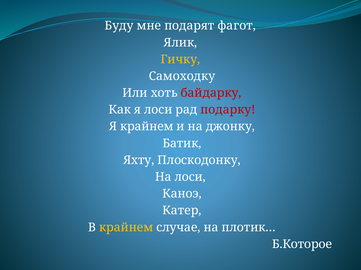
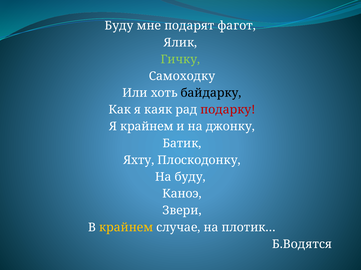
Гичку colour: yellow -> light green (180, 60)
байдарку colour: red -> black (211, 93)
я лоси: лоси -> каяк (158, 110)
На лоси: лоси -> буду (190, 177)
Катер: Катер -> Звери (182, 211)
Б.Которое: Б.Которое -> Б.Водятся (302, 245)
